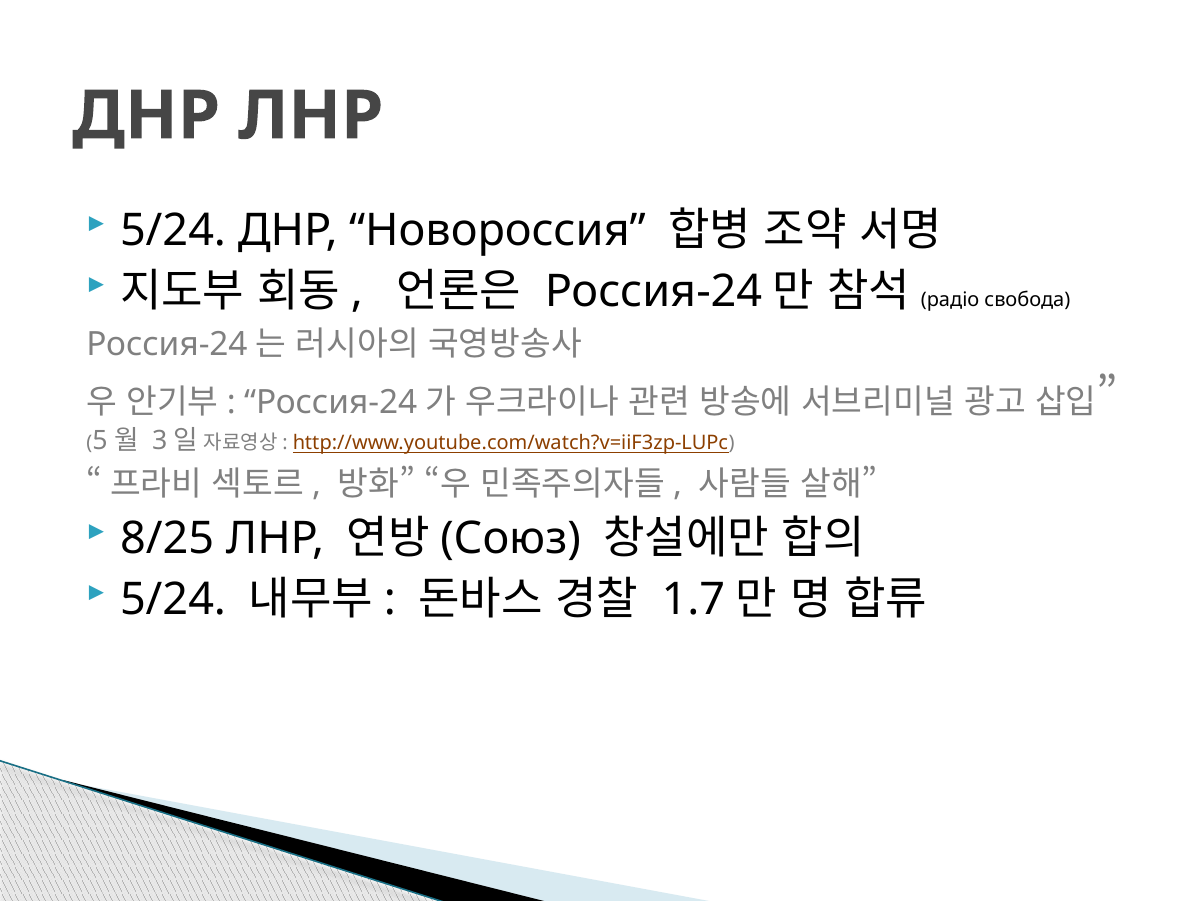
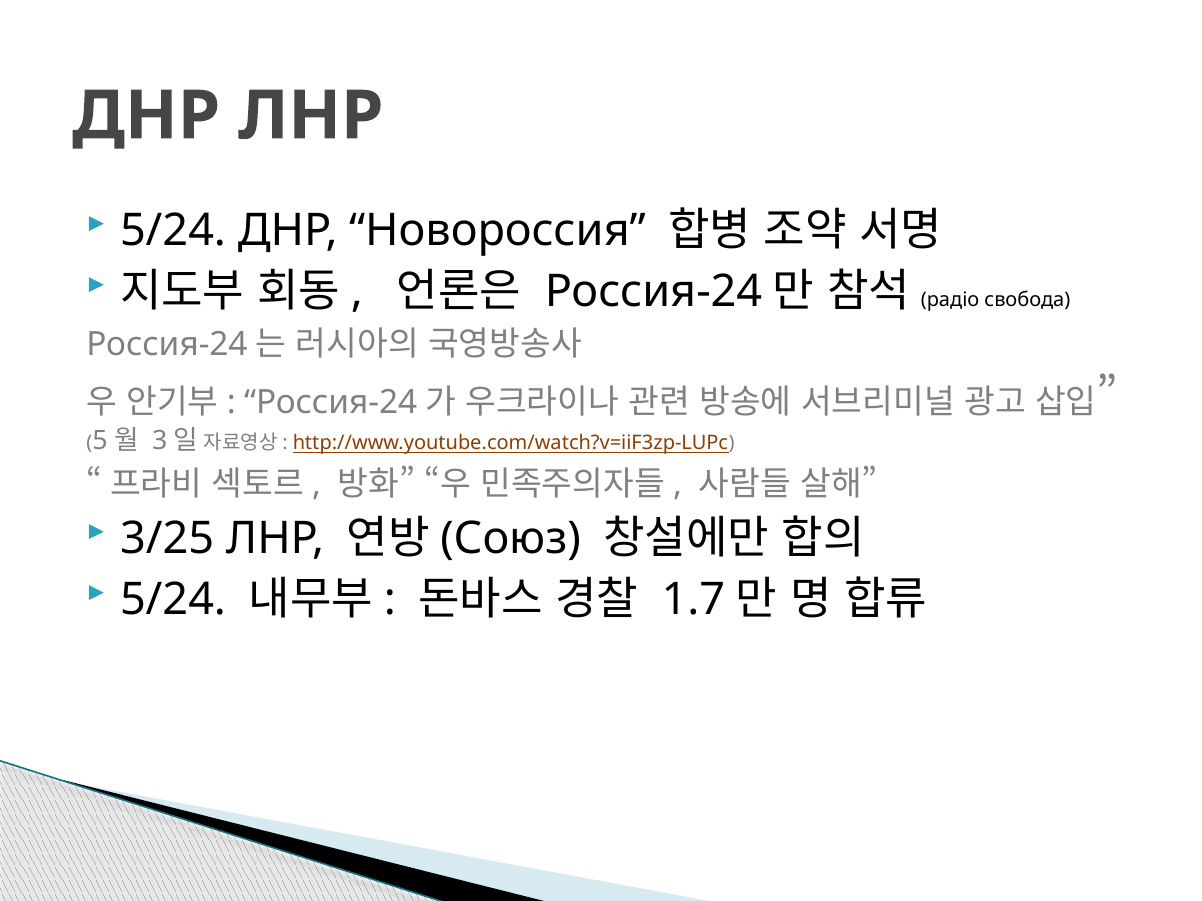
8/25: 8/25 -> 3/25 (167, 539)
